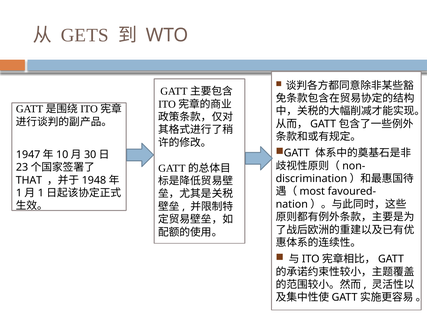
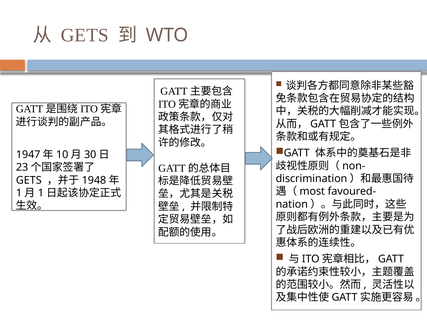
THAT: THAT -> GETS (29, 180)
